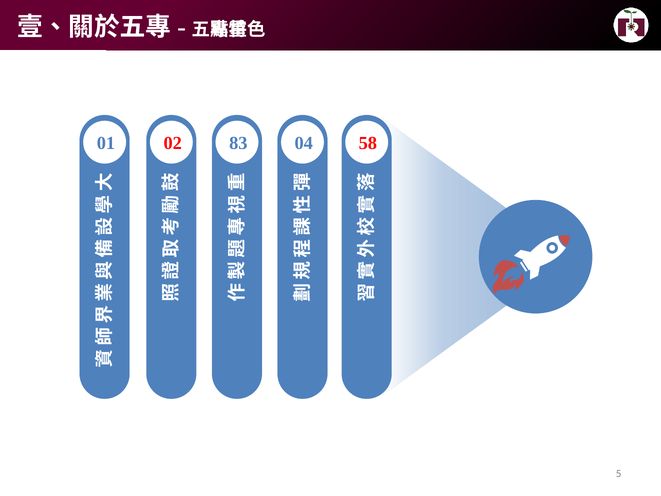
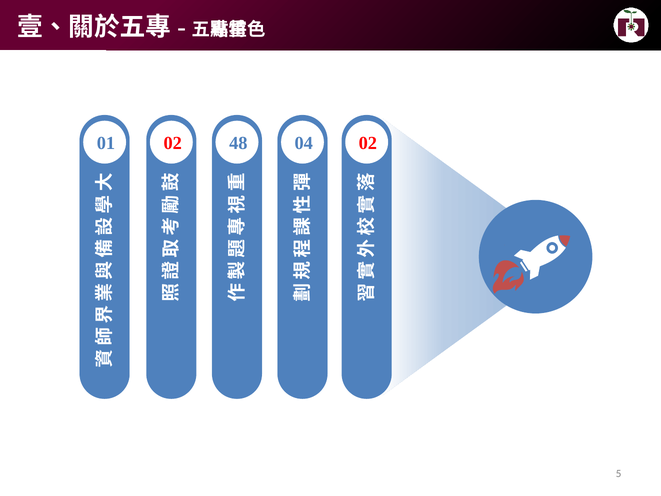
83: 83 -> 48 (238, 143)
04 58: 58 -> 02 (368, 143)
